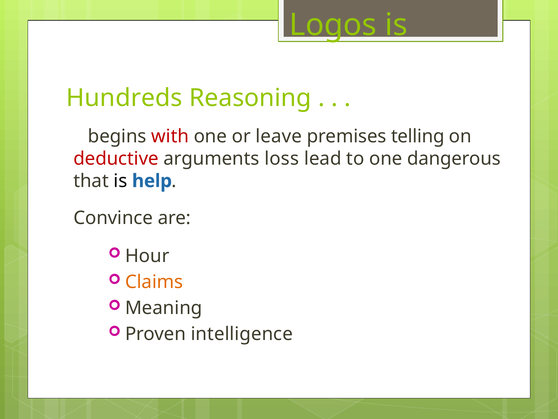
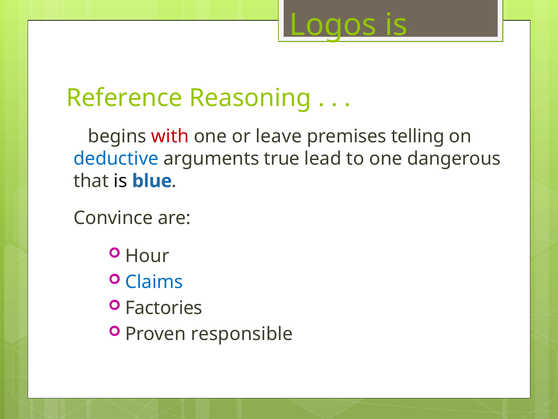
Hundreds: Hundreds -> Reference (124, 98)
deductive colour: red -> blue (116, 158)
loss: loss -> true (282, 158)
help: help -> blue (152, 181)
Claims colour: orange -> blue (154, 282)
Meaning: Meaning -> Factories (164, 308)
intelligence: intelligence -> responsible (242, 334)
